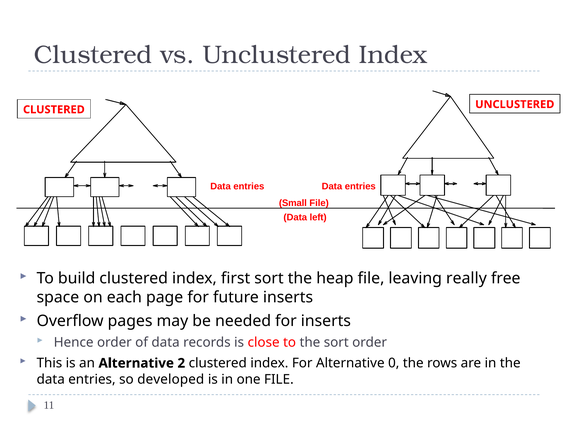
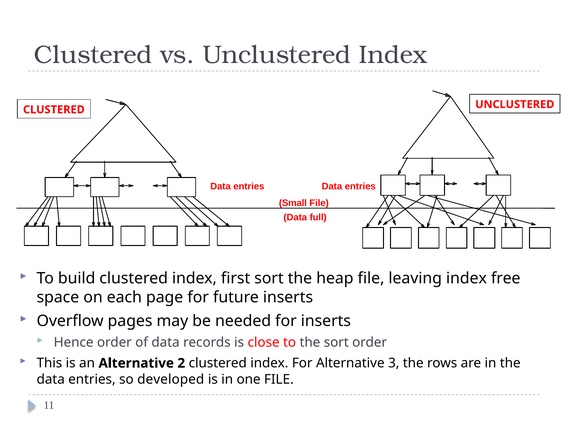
left: left -> full (318, 217)
leaving really: really -> index (466, 278)
0: 0 -> 3 (394, 363)
